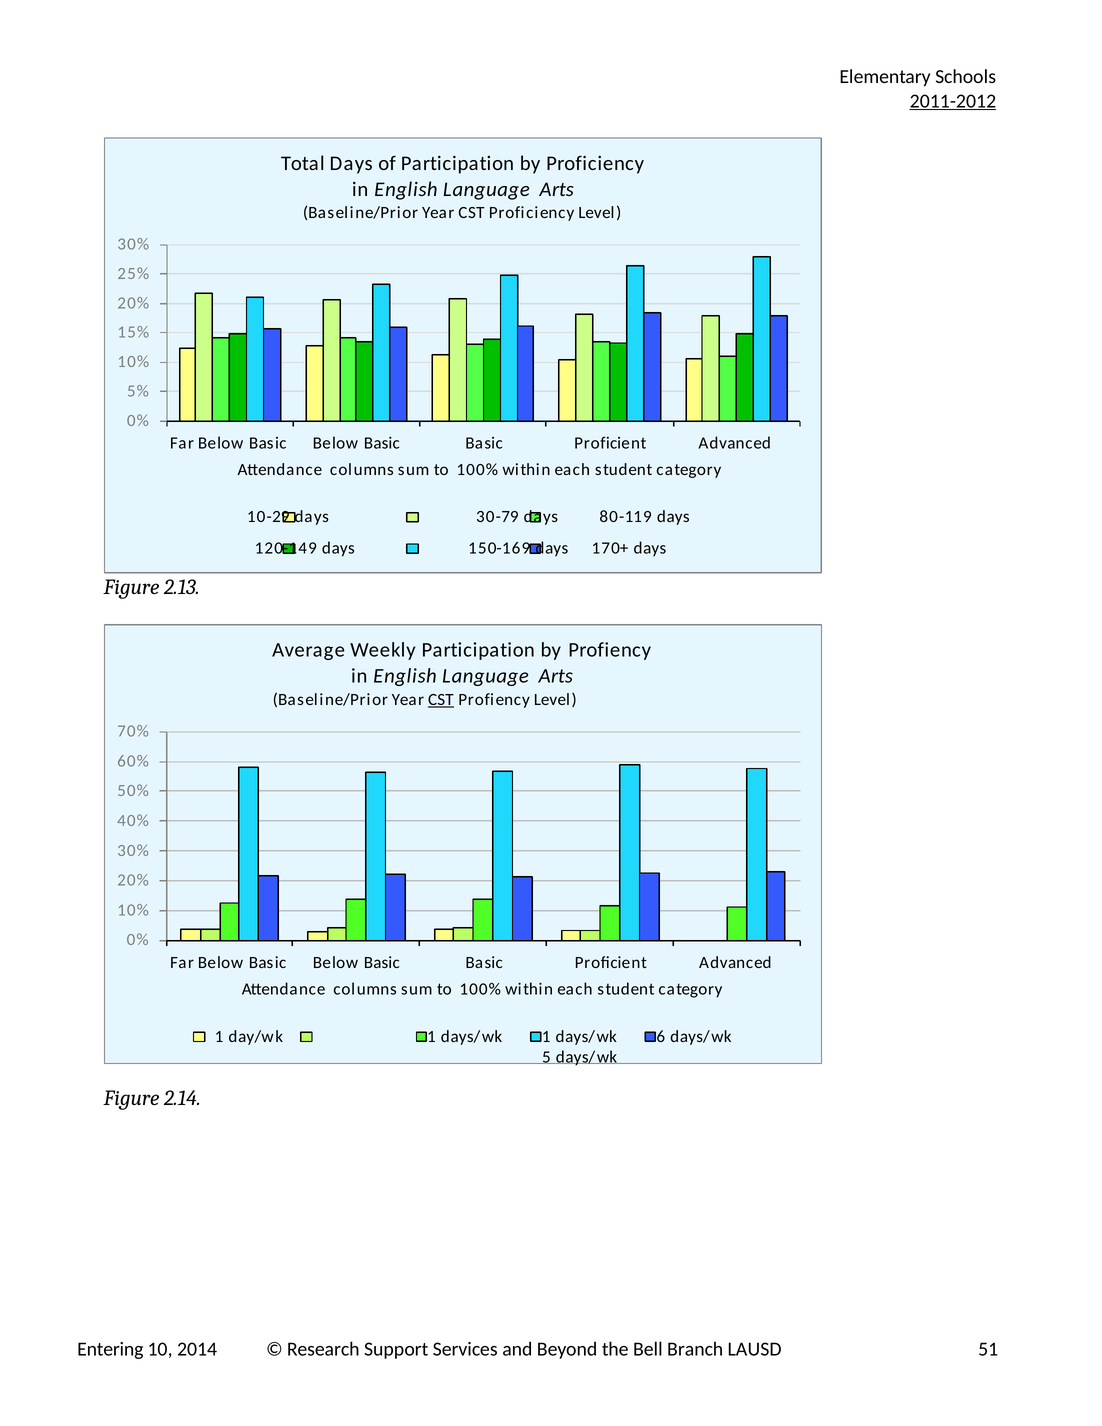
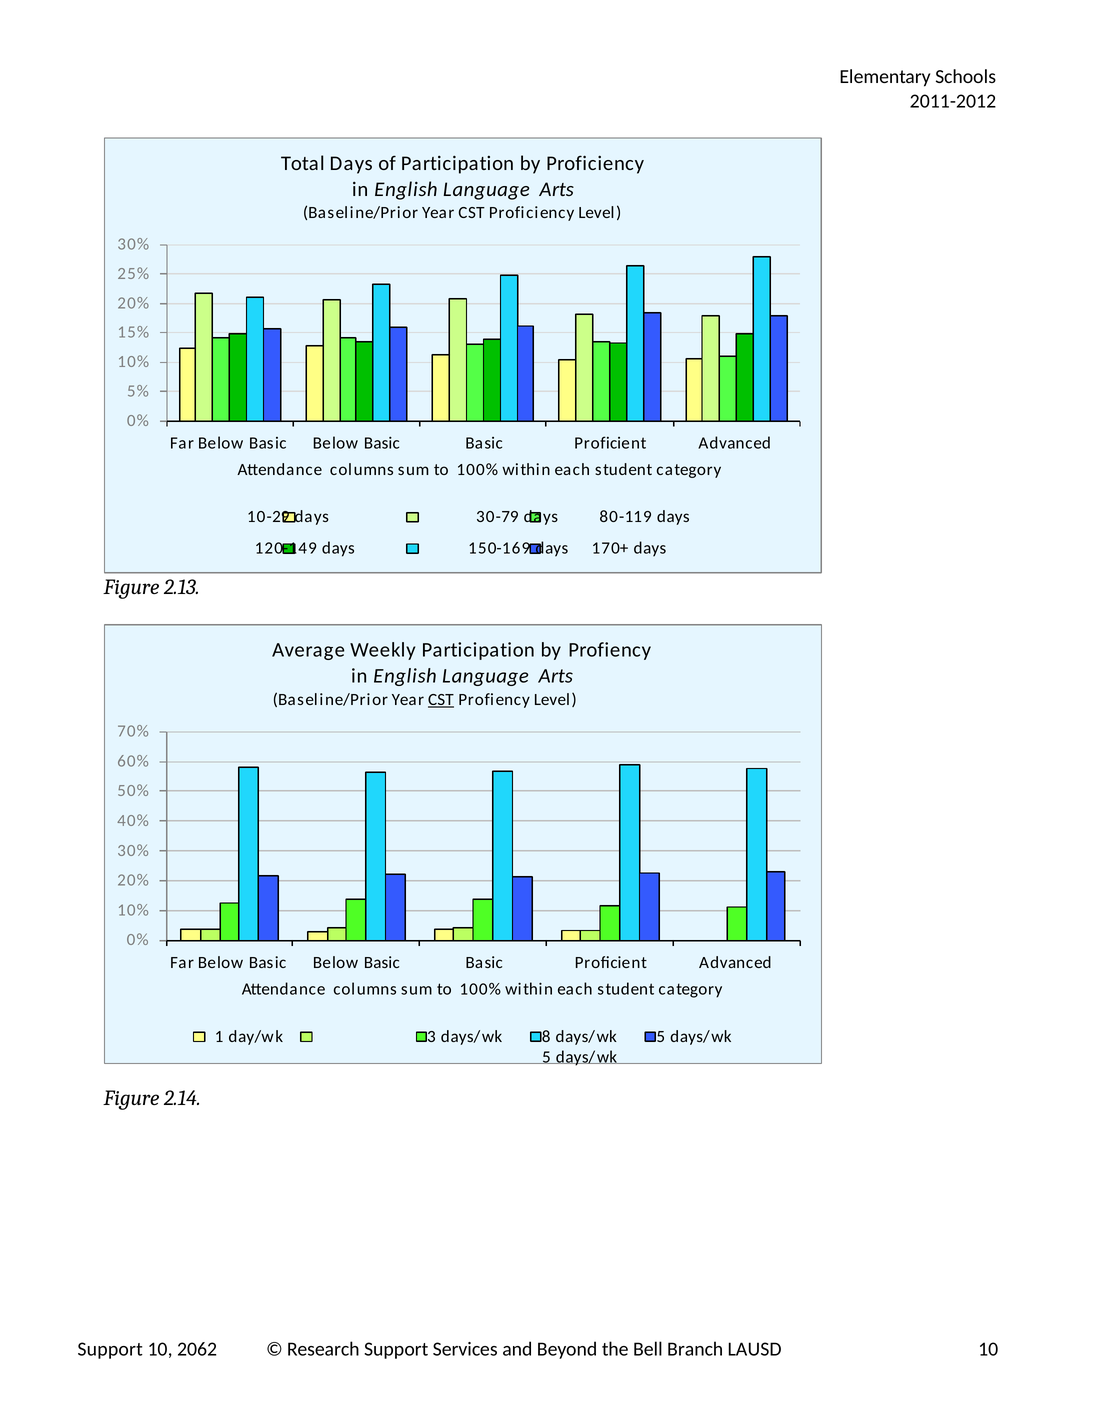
2011-2012 underline: present -> none (953, 101)
day/wk 1: 1 -> 3 (431, 1037)
days/wk 1: 1 -> 8 (546, 1037)
6: 6 -> 5 (661, 1037)
Entering: Entering -> Support (110, 1349)
2014: 2014 -> 2062 (197, 1349)
LAUSD 51: 51 -> 10 (988, 1349)
